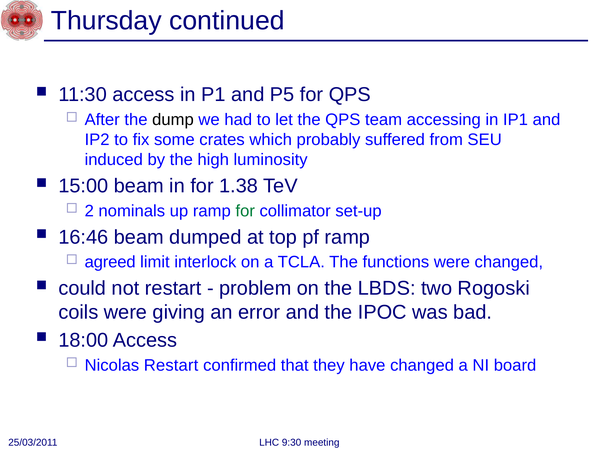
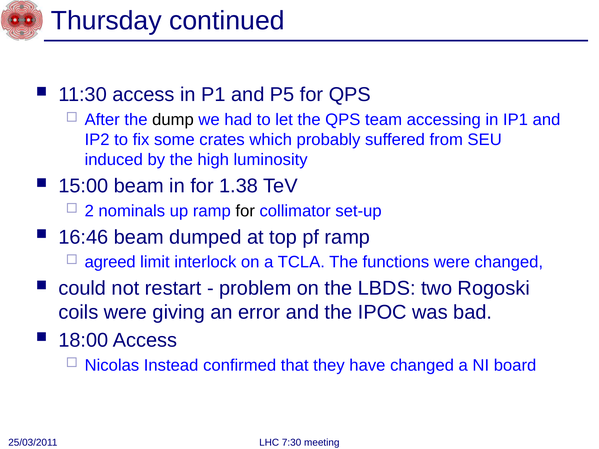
for colour: green -> black (245, 211)
Nicolas Restart: Restart -> Instead (171, 365)
9:30: 9:30 -> 7:30 (292, 443)
